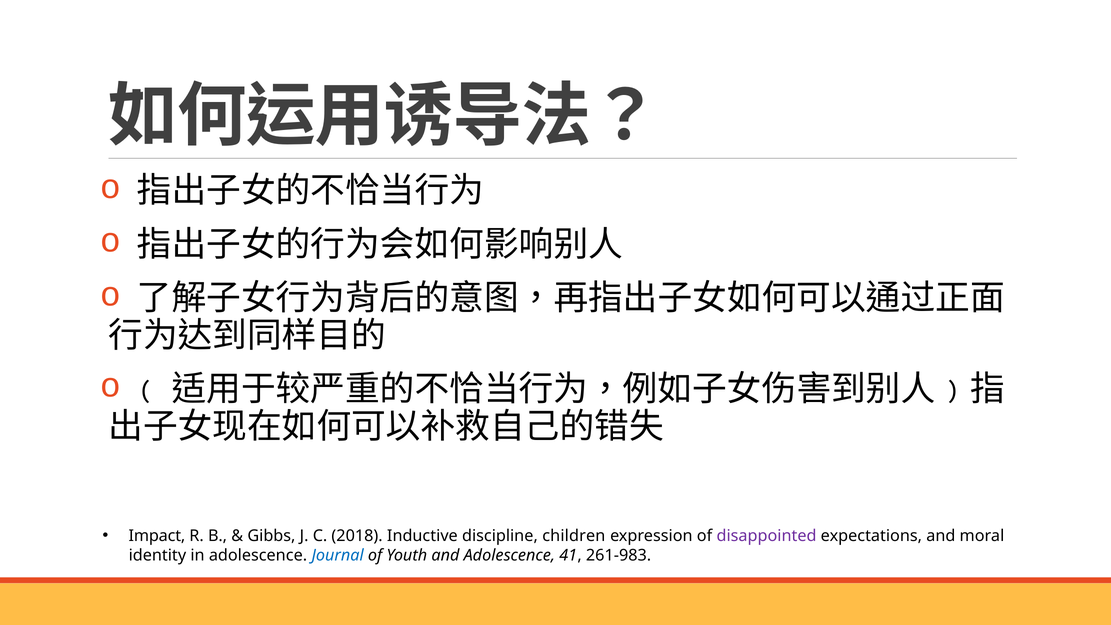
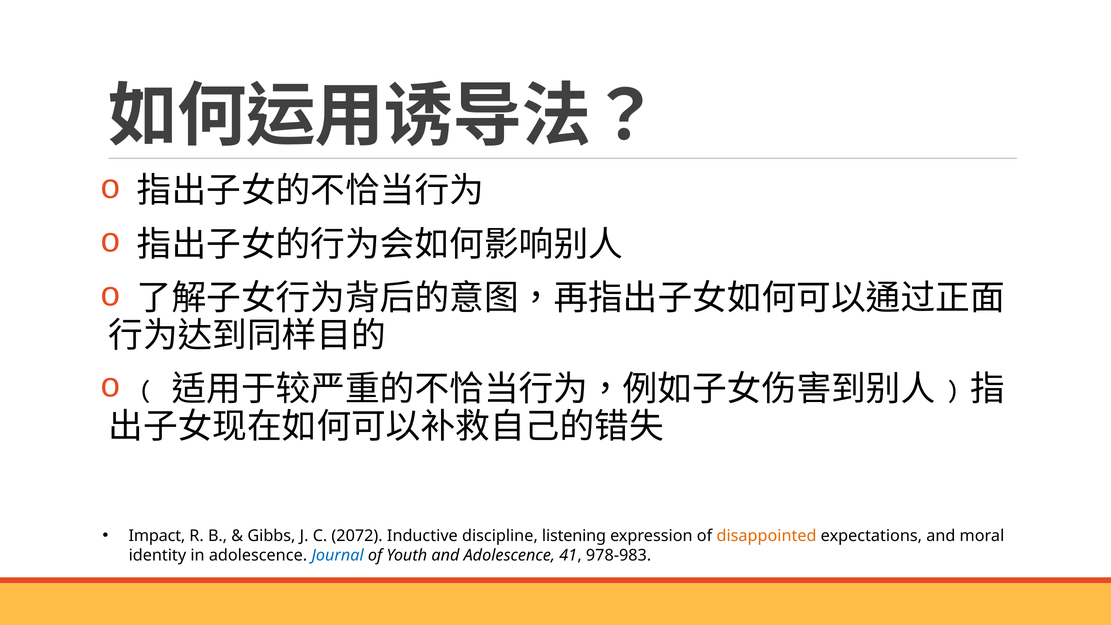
2018: 2018 -> 2072 (357, 536)
children: children -> listening (574, 536)
disappointed colour: purple -> orange (767, 536)
261-983: 261-983 -> 978-983 (619, 555)
